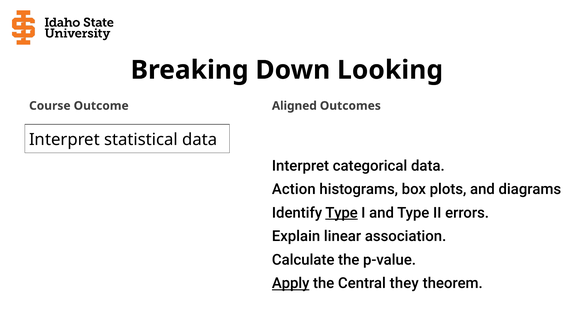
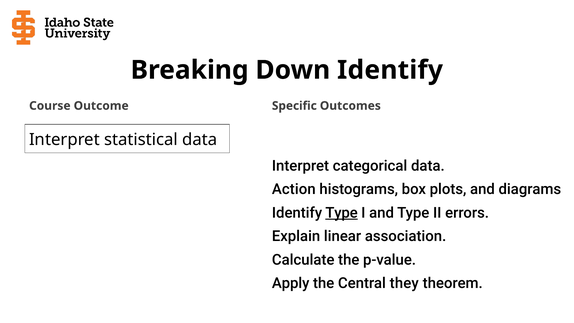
Down Looking: Looking -> Identify (390, 70)
Aligned: Aligned -> Specific (294, 106)
Apply underline: present -> none (291, 283)
